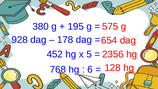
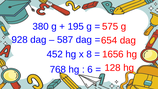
178: 178 -> 587 (65, 40)
5: 5 -> 8 (89, 54)
2356: 2356 -> 1656 (113, 54)
